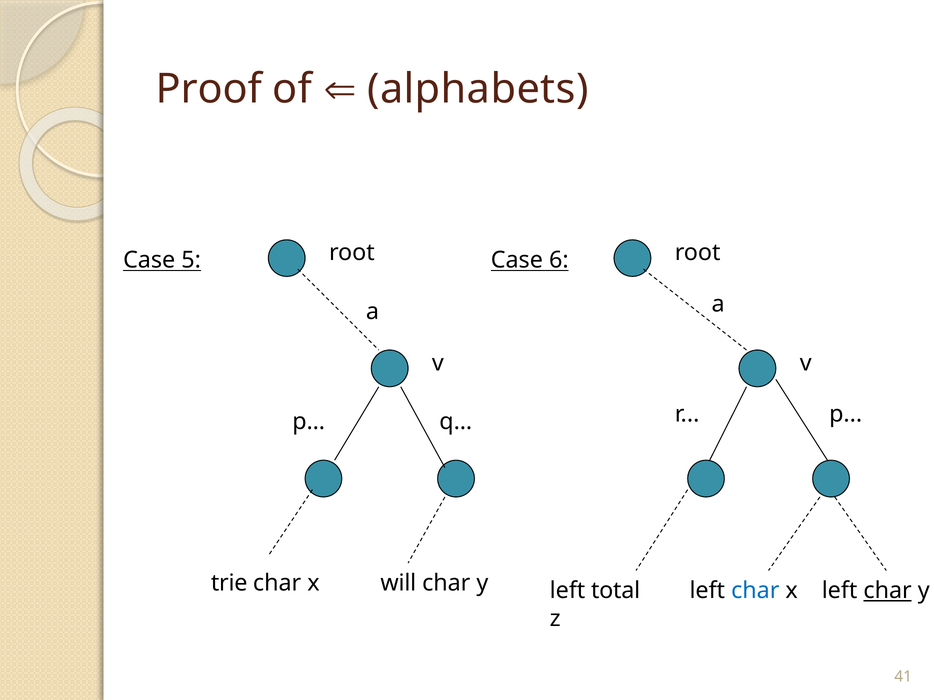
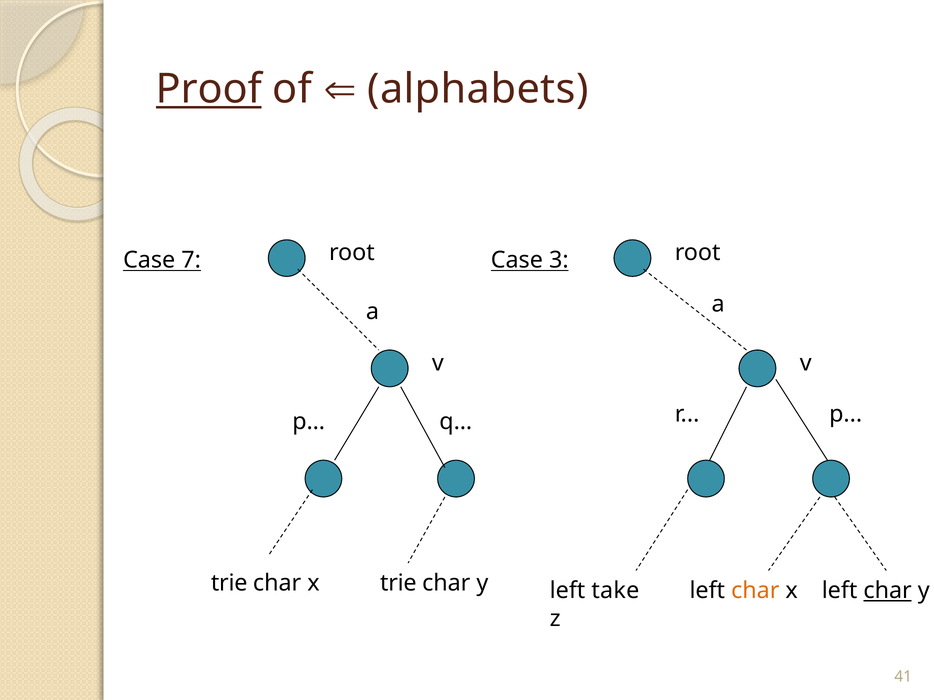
Proof underline: none -> present (209, 89)
5: 5 -> 7 (191, 260)
6: 6 -> 3 (559, 260)
x will: will -> trie (398, 584)
total: total -> take (615, 591)
char colour: blue -> orange (755, 591)
